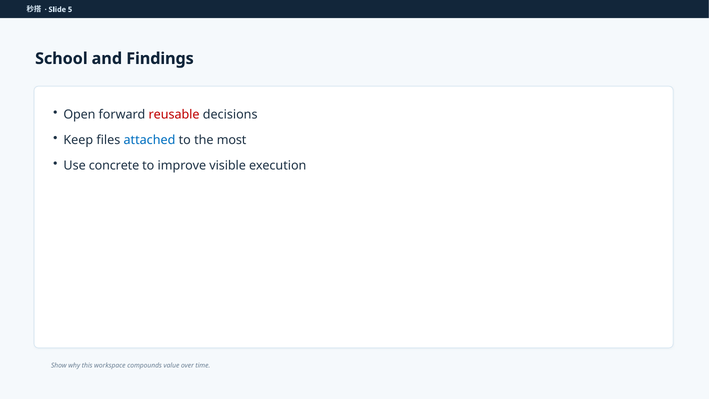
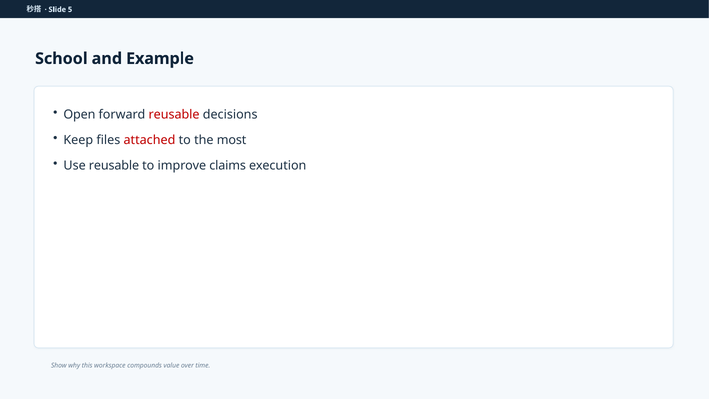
Findings: Findings -> Example (160, 59)
attached colour: blue -> red (149, 140)
Use concrete: concrete -> reusable (114, 166)
visible: visible -> claims (228, 166)
